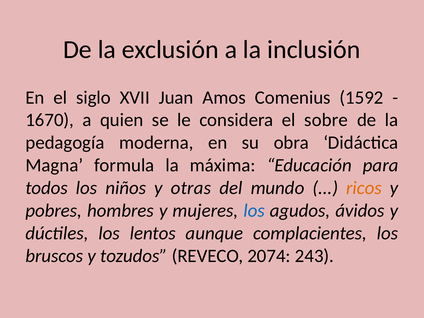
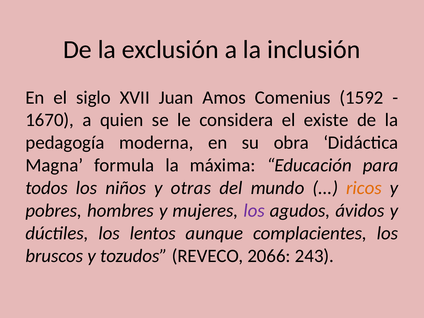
sobre: sobre -> existe (326, 120)
los colour: blue -> purple (254, 211)
2074: 2074 -> 2066 (269, 256)
